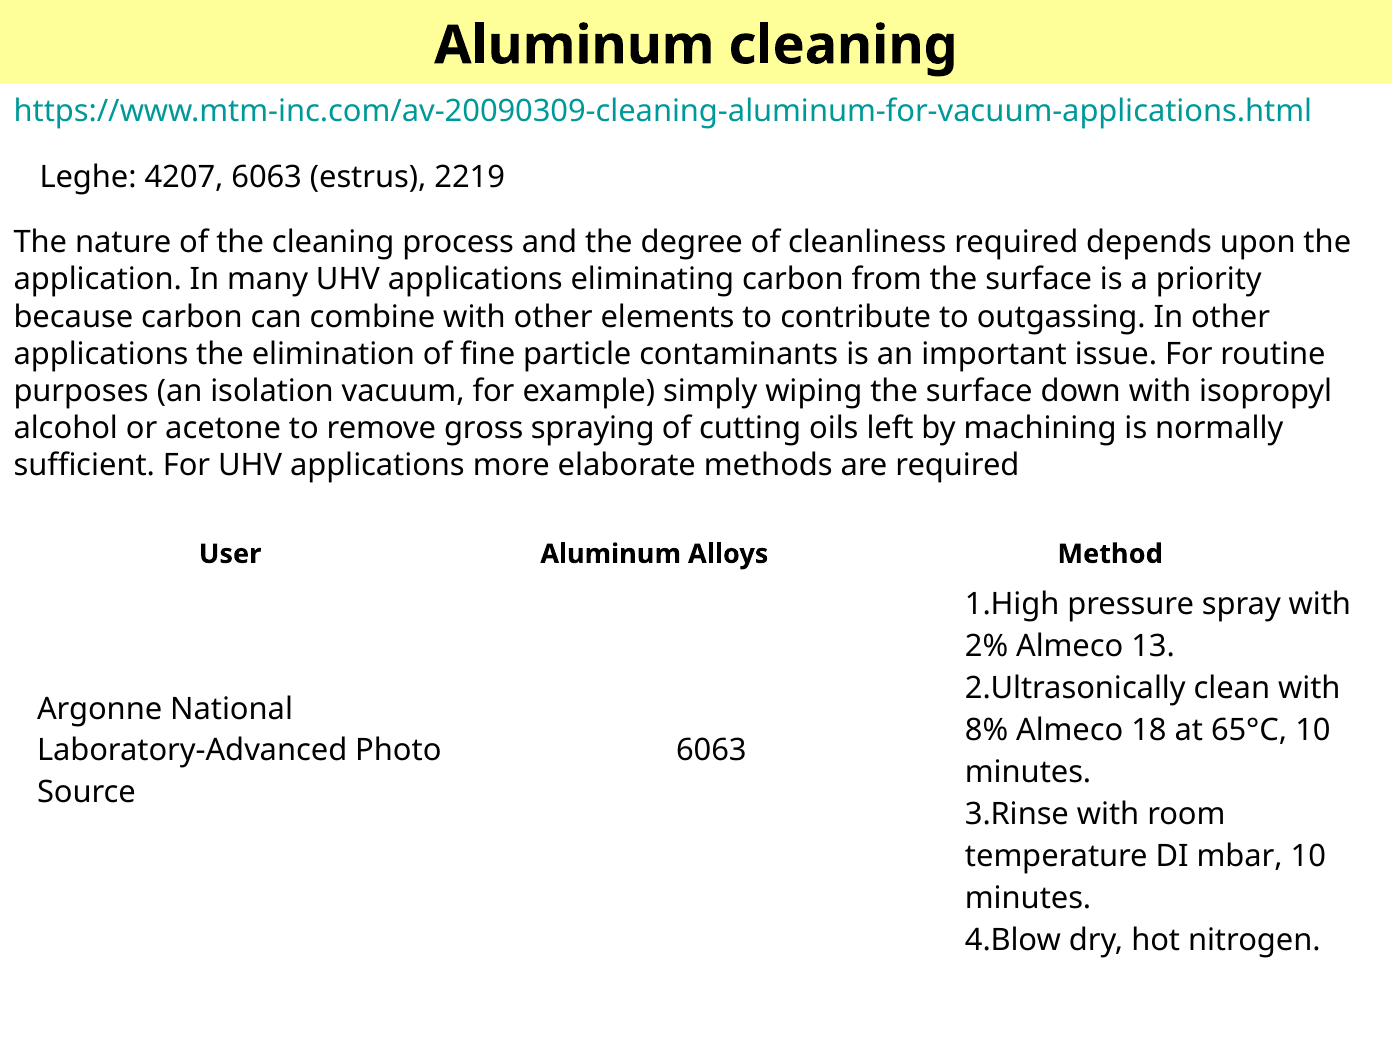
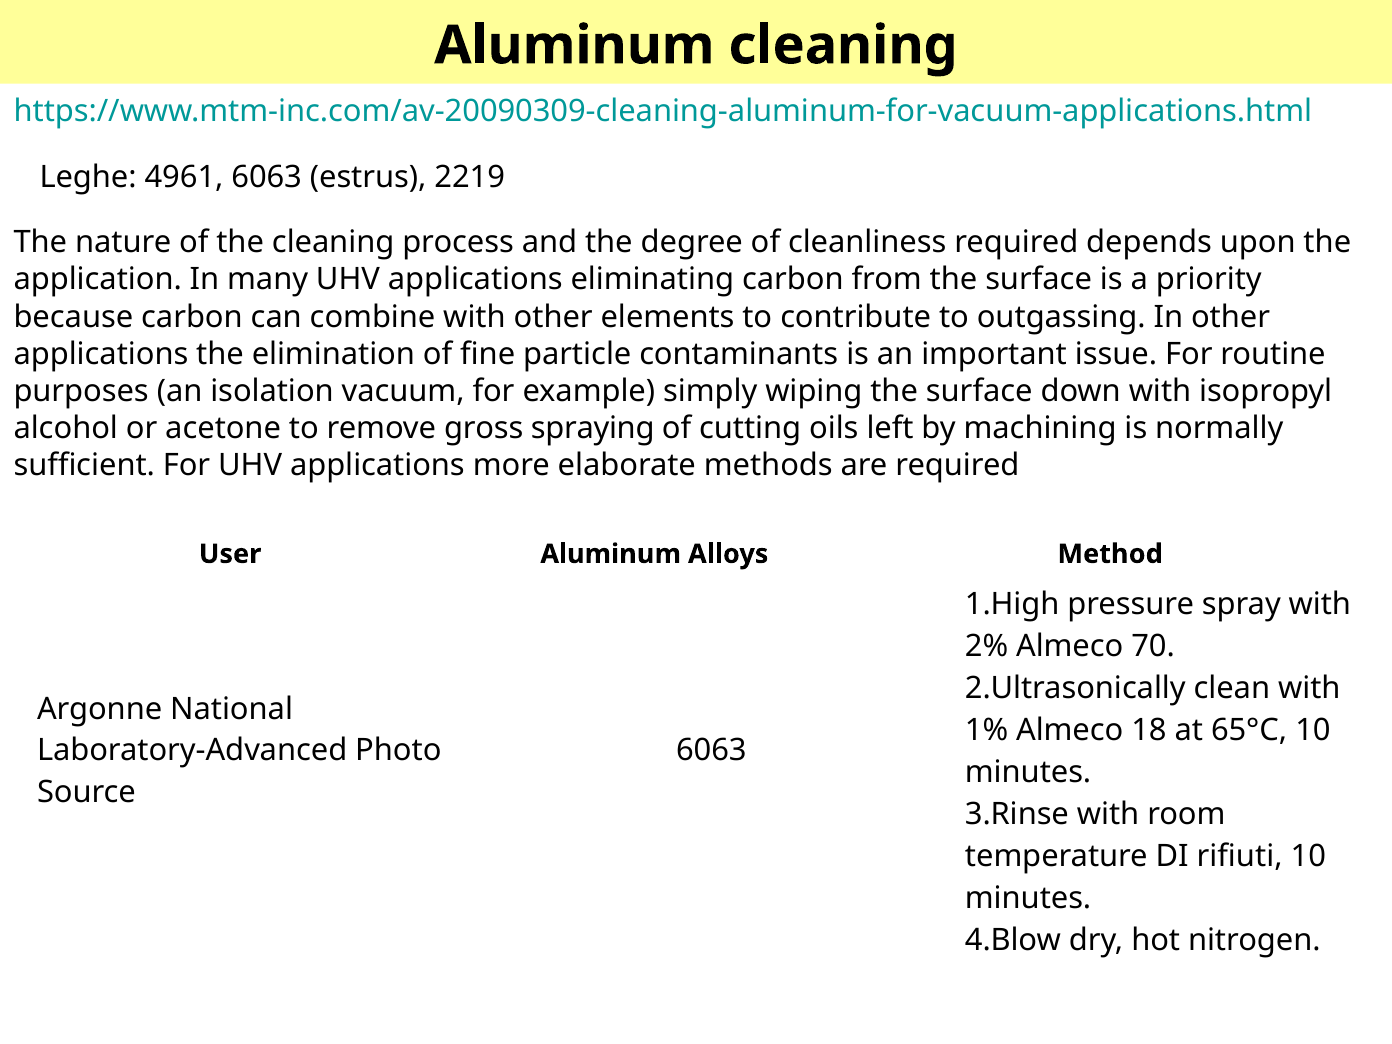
4207: 4207 -> 4961 (184, 177)
13: 13 -> 70 (1153, 647)
8%: 8% -> 1% (987, 731)
mbar: mbar -> rifiuti (1240, 857)
